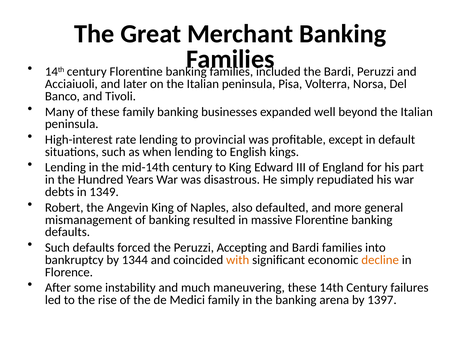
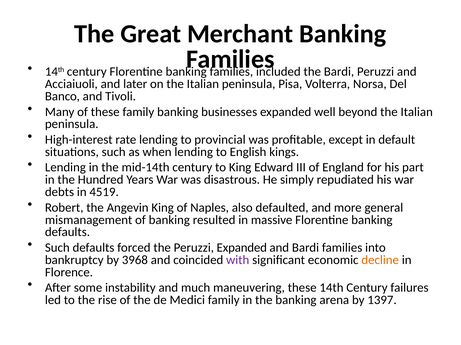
1349: 1349 -> 4519 (104, 192)
Peruzzi Accepting: Accepting -> Expanded (242, 248)
1344: 1344 -> 3968 (135, 260)
with colour: orange -> purple (238, 260)
